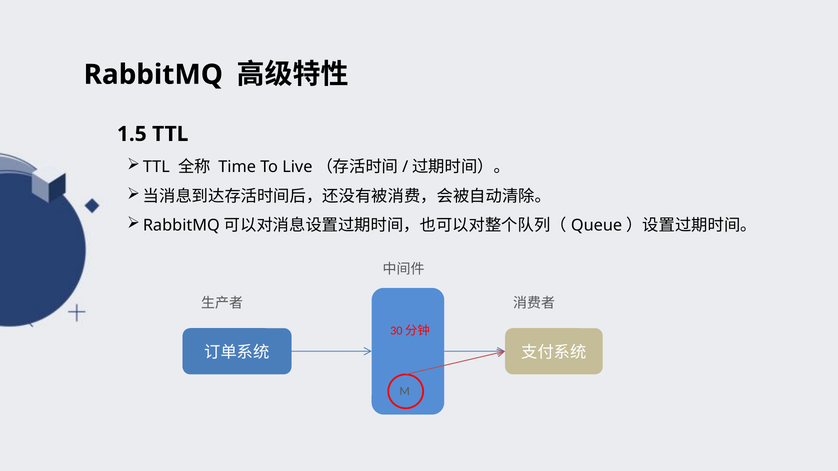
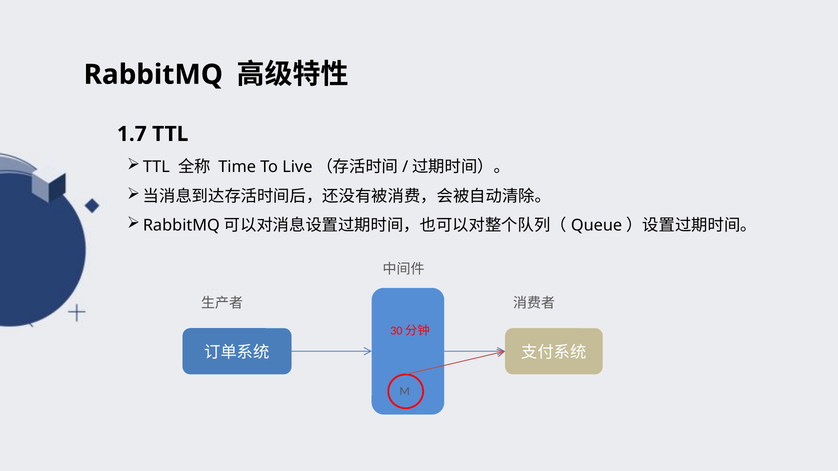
1.5: 1.5 -> 1.7 (132, 134)
